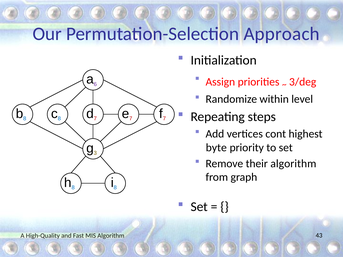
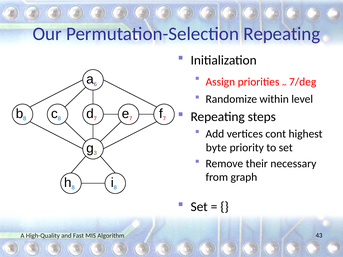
Permutation-Selection Approach: Approach -> Repeating (282, 34)
3/deg: 3/deg -> 7/deg (303, 82)
their algorithm: algorithm -> necessary (293, 164)
